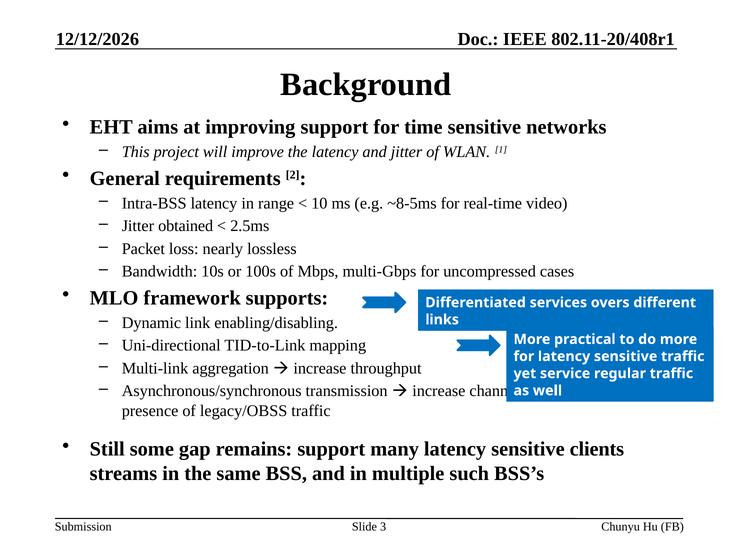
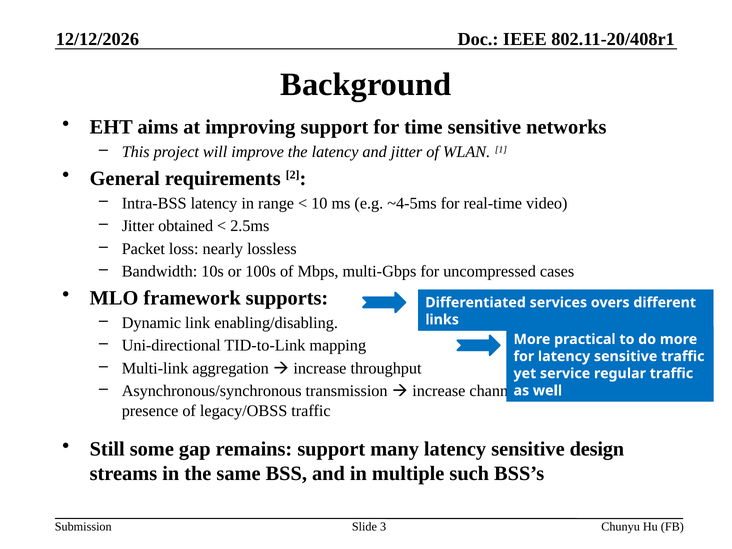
~8-5ms: ~8-5ms -> ~4-5ms (412, 203)
clients: clients -> design (597, 449)
